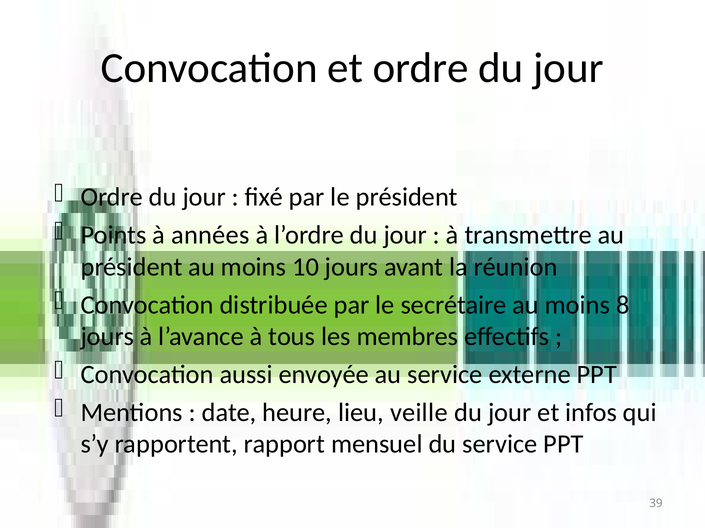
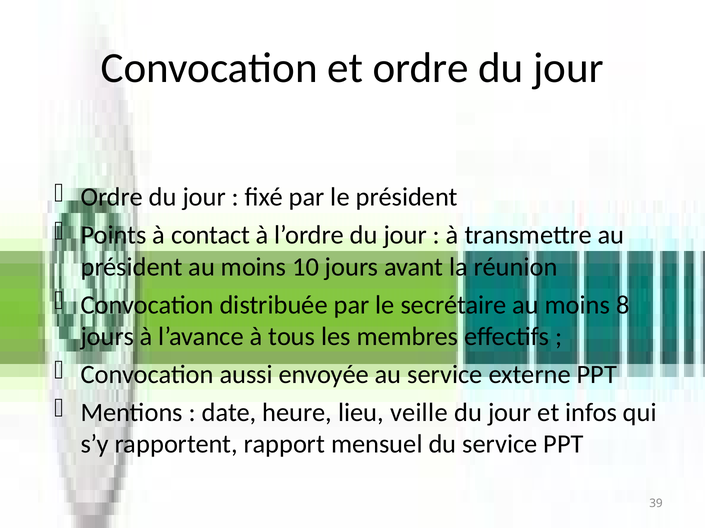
années: années -> contact (211, 236)
